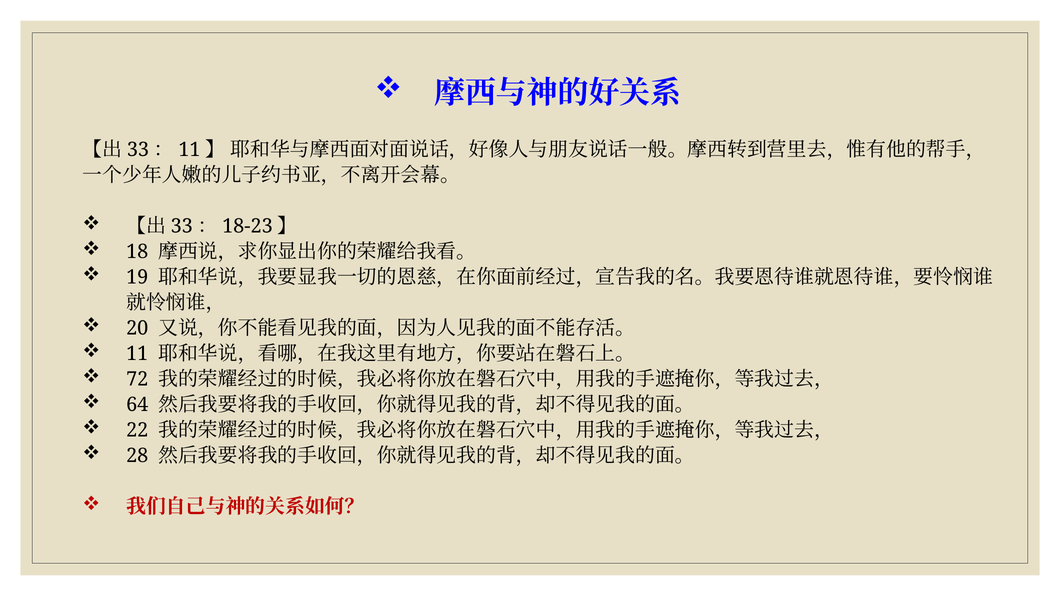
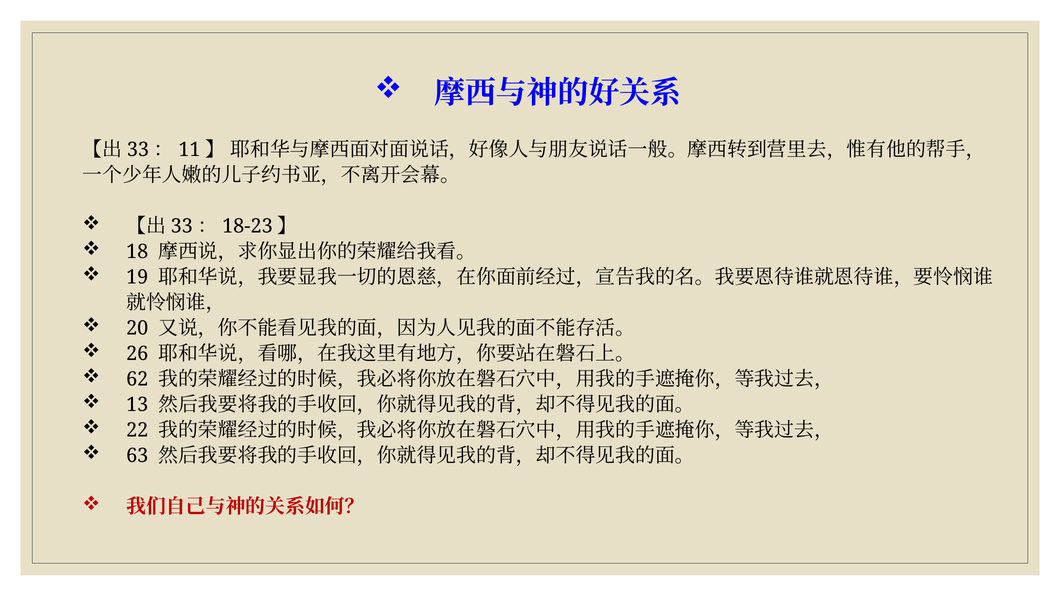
11: 11 -> 26 (137, 354)
72: 72 -> 62 (137, 379)
64: 64 -> 13 (137, 405)
28: 28 -> 63 (137, 456)
